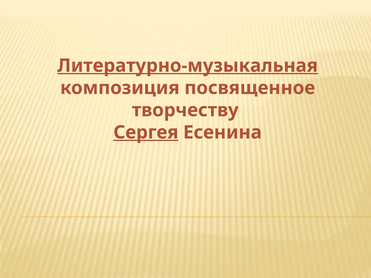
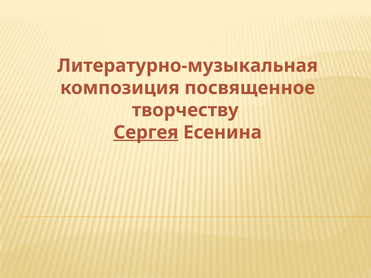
Литературно-музыкальная underline: present -> none (188, 66)
